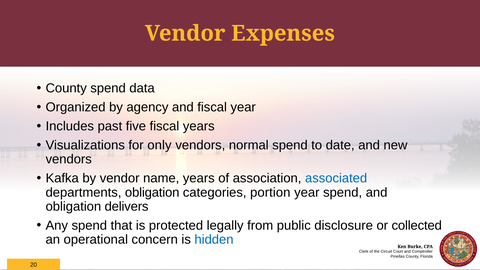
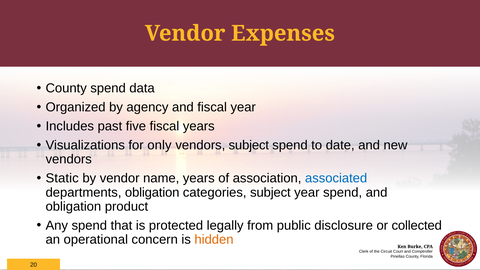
vendors normal: normal -> subject (249, 145)
Kafka: Kafka -> Static (62, 178)
categories portion: portion -> subject (270, 192)
delivers: delivers -> product (126, 206)
hidden colour: blue -> orange (214, 240)
